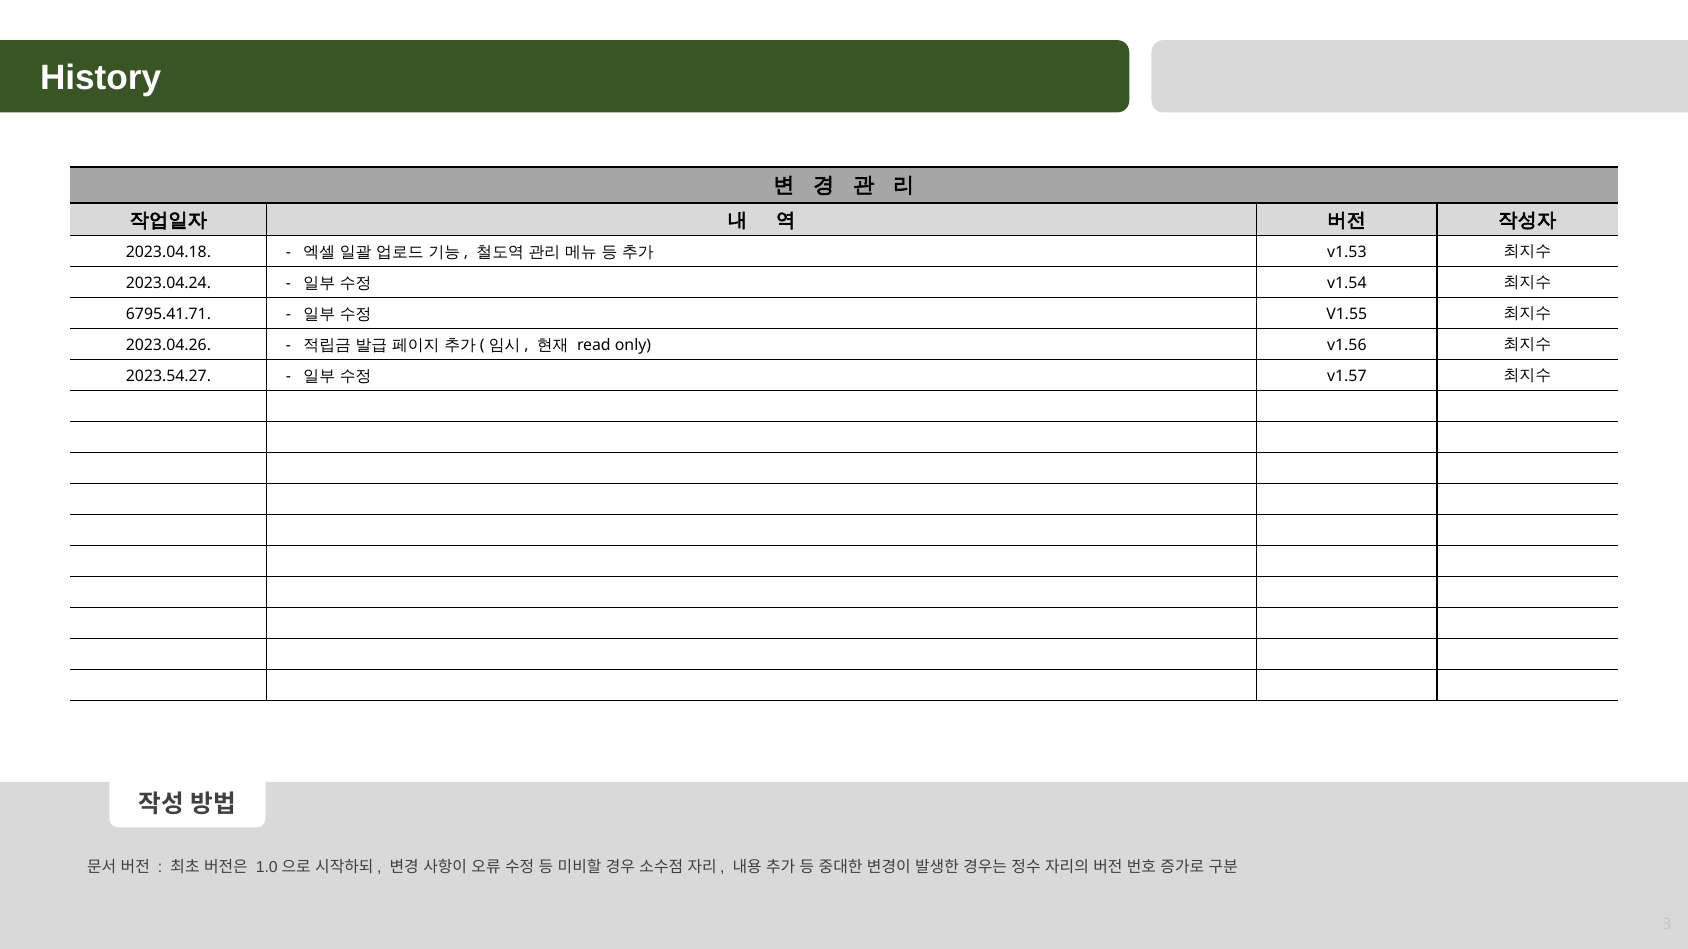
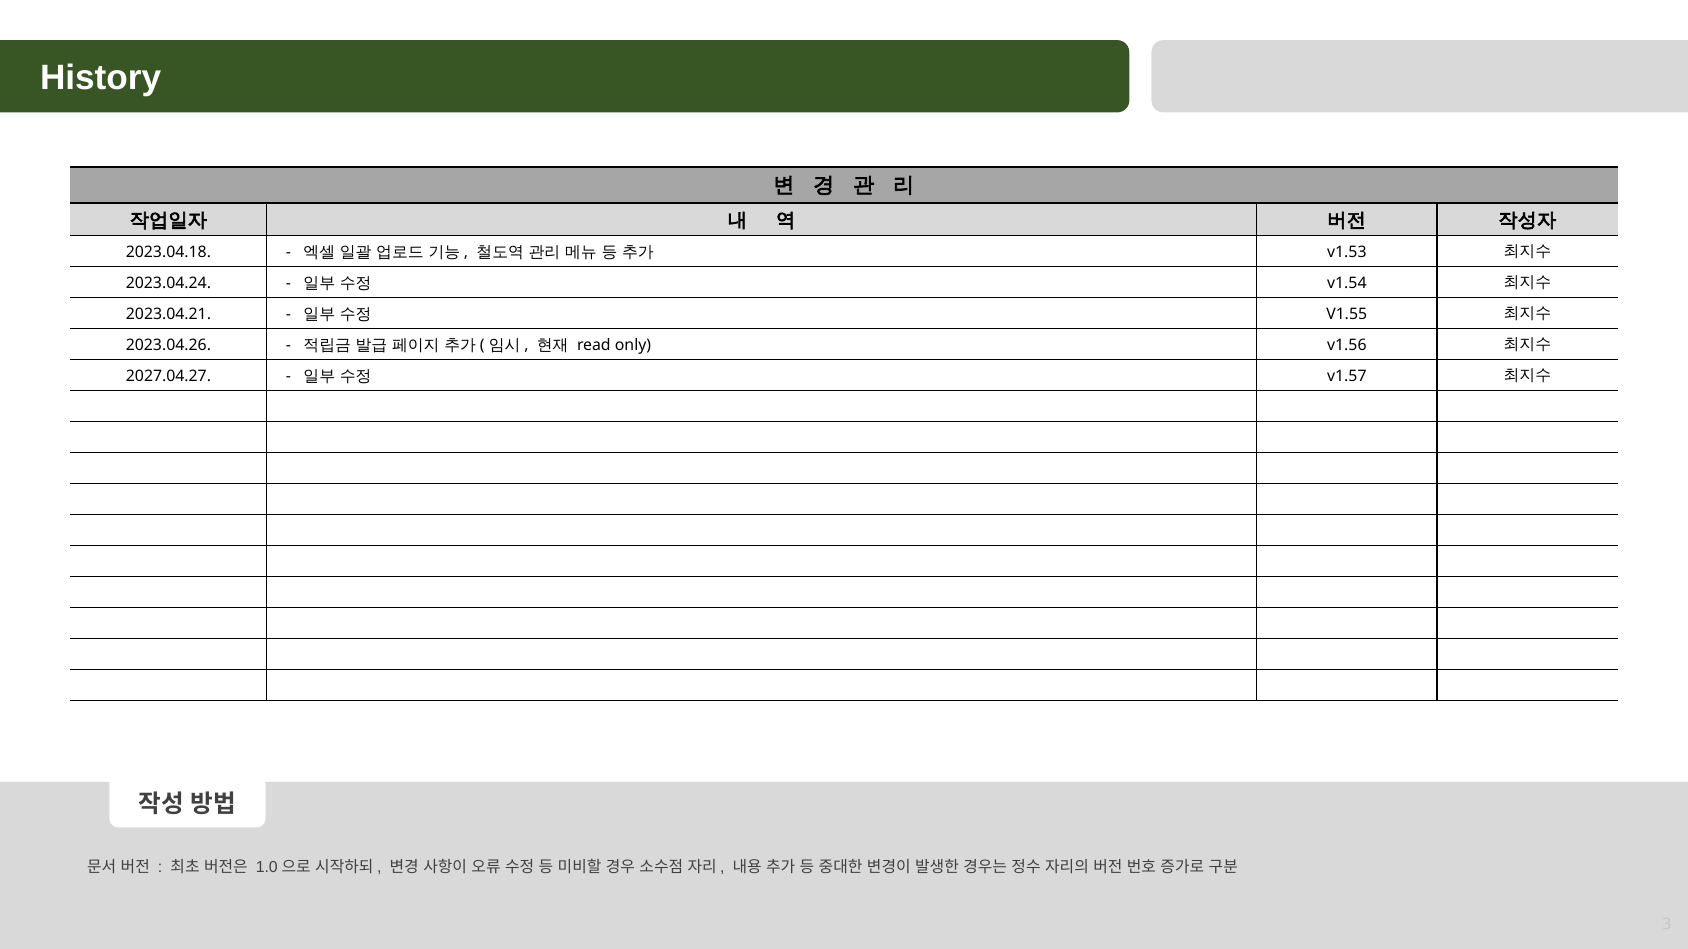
6795.41.71: 6795.41.71 -> 2023.04.21 (168, 314)
2023.54.27: 2023.54.27 -> 2027.04.27 (168, 376)
